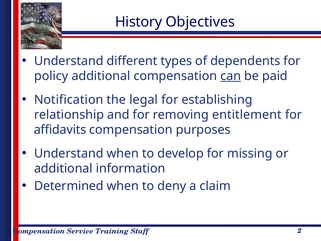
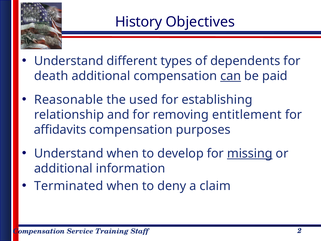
policy: policy -> death (51, 76)
Notification: Notification -> Reasonable (69, 100)
legal: legal -> used (144, 100)
missing underline: none -> present (250, 153)
Determined: Determined -> Terminated (69, 186)
